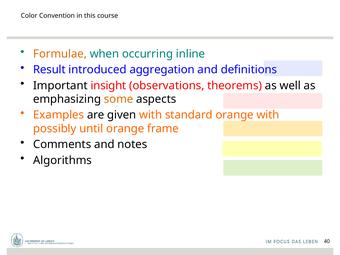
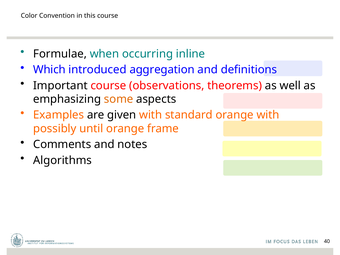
Formulae colour: orange -> black (60, 54)
Result: Result -> Which (49, 70)
Important insight: insight -> course (108, 86)
